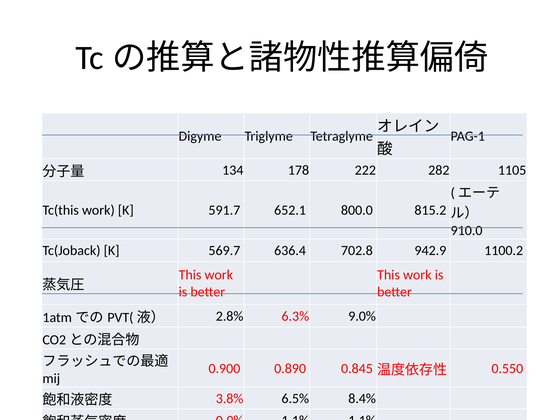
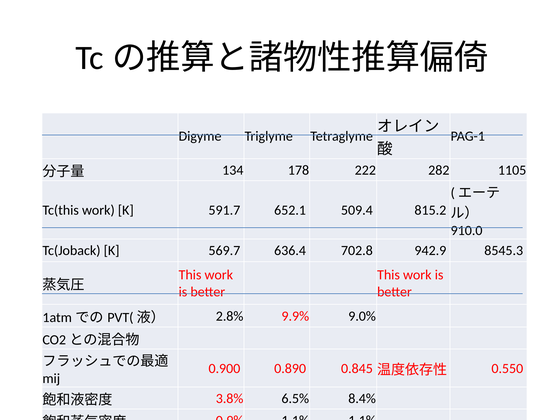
800.0: 800.0 -> 509.4 (357, 210)
1100.2: 1100.2 -> 8545.3 (504, 251)
6.3%: 6.3% -> 9.9% (295, 316)
